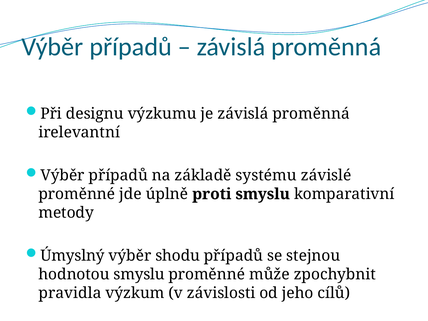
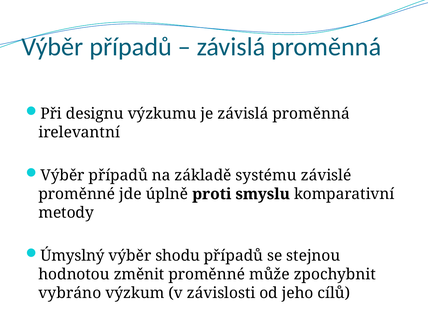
hodnotou smyslu: smyslu -> změnit (139, 274)
pravidla: pravidla -> vybráno (70, 293)
